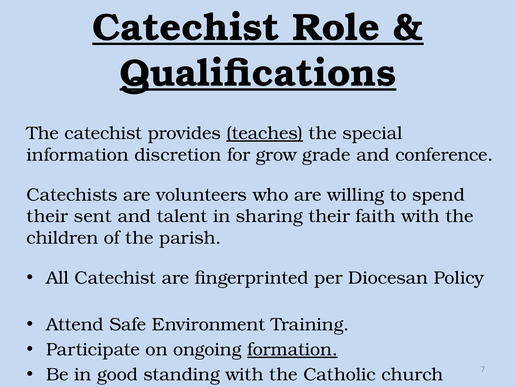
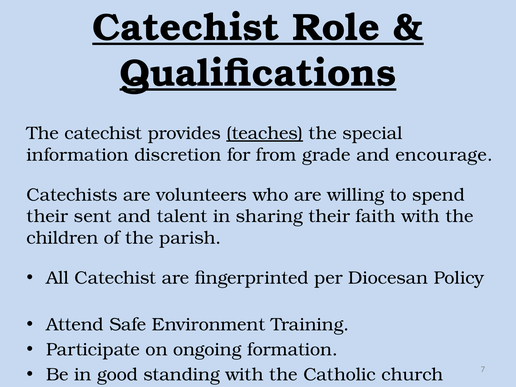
grow: grow -> from (276, 155)
conference: conference -> encourage (444, 155)
formation underline: present -> none (293, 350)
